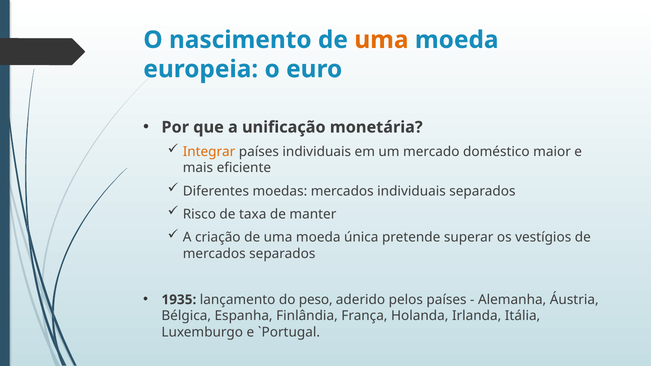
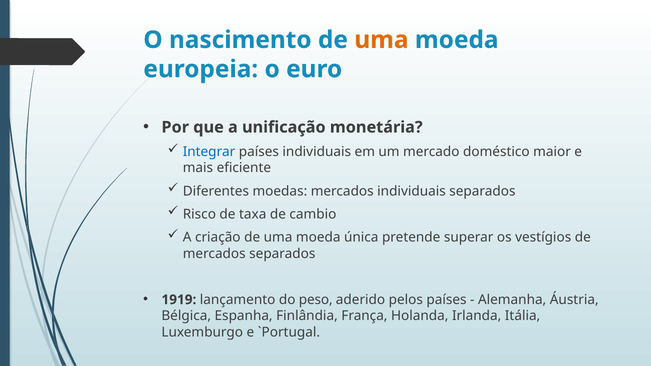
Integrar colour: orange -> blue (209, 152)
manter: manter -> cambio (313, 214)
1935: 1935 -> 1919 (179, 300)
